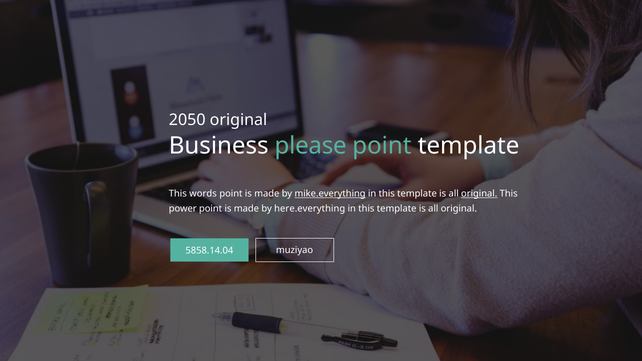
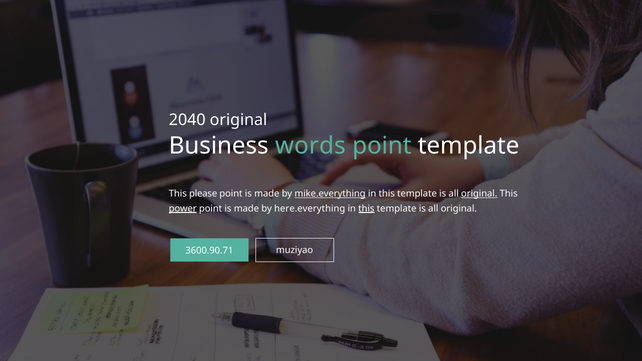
2050: 2050 -> 2040 (187, 120)
please: please -> words (310, 146)
words: words -> please (203, 194)
power underline: none -> present (183, 209)
this underline: none -> present (366, 209)
5858.14.04: 5858.14.04 -> 3600.90.71 (209, 251)
